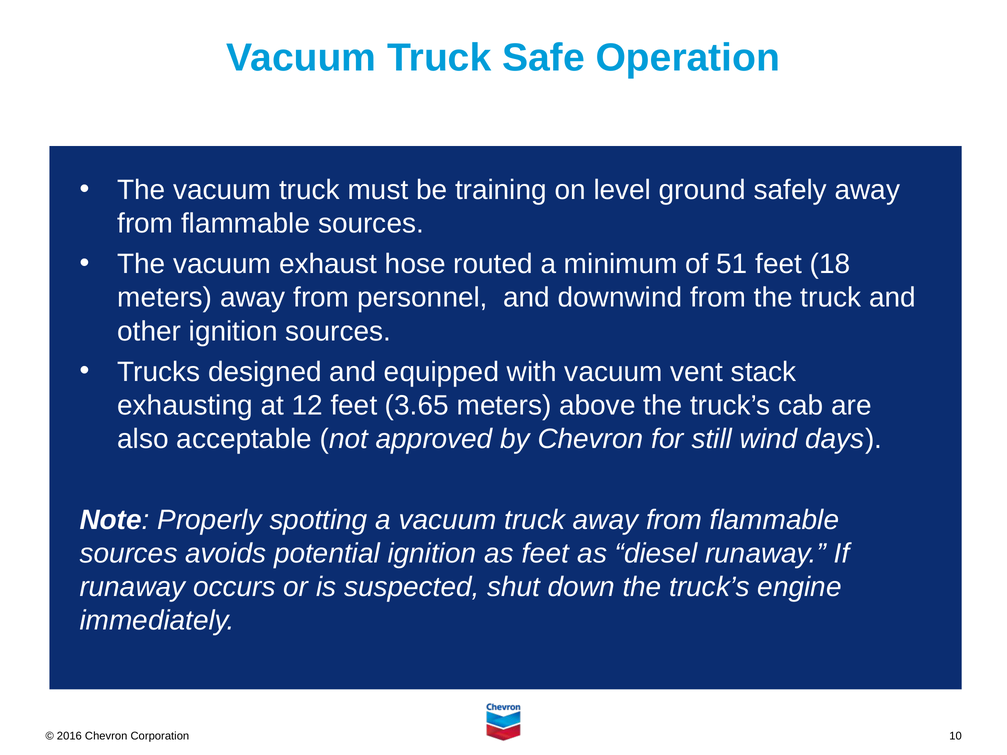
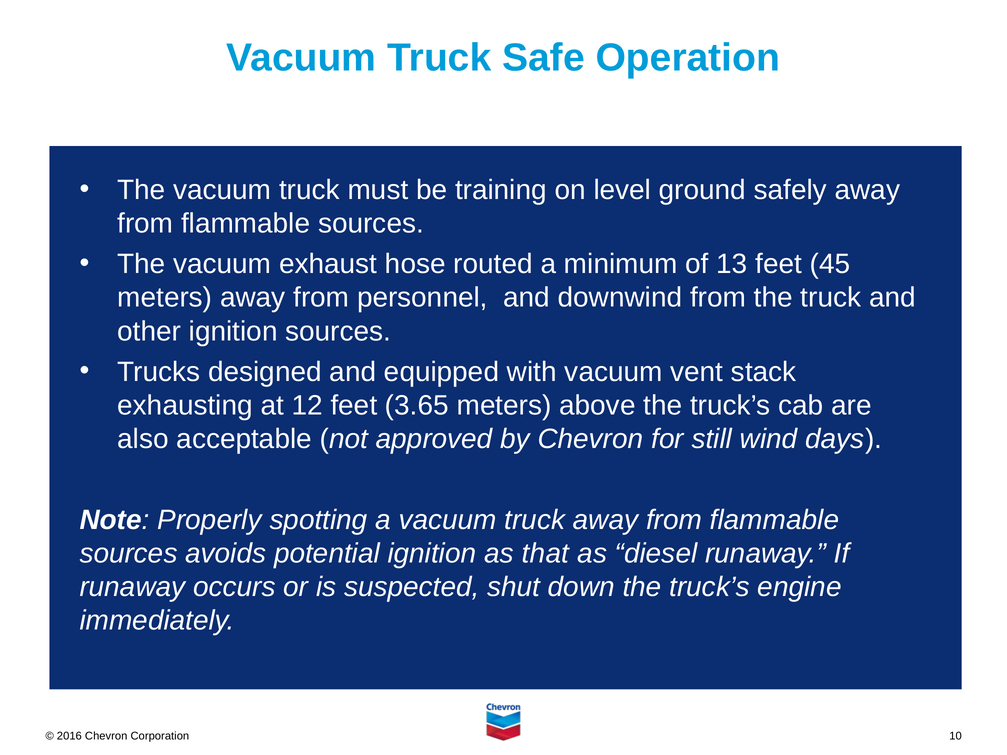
51: 51 -> 13 (732, 264)
18: 18 -> 45 (830, 264)
as feet: feet -> that (545, 554)
